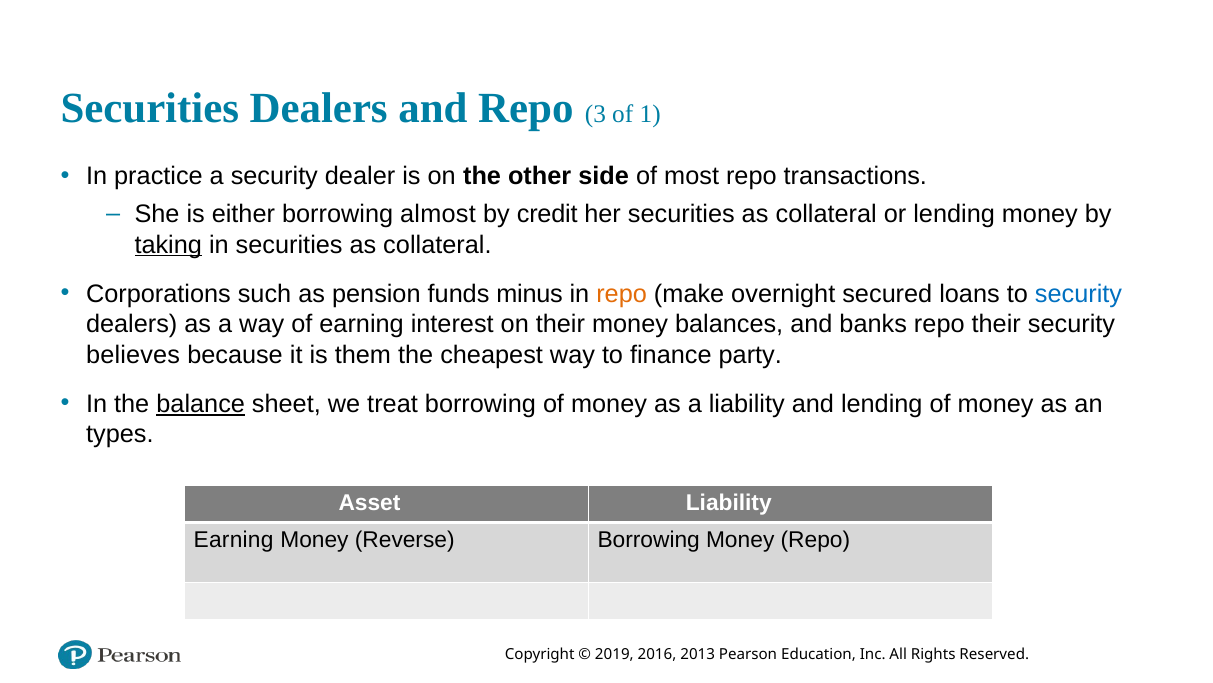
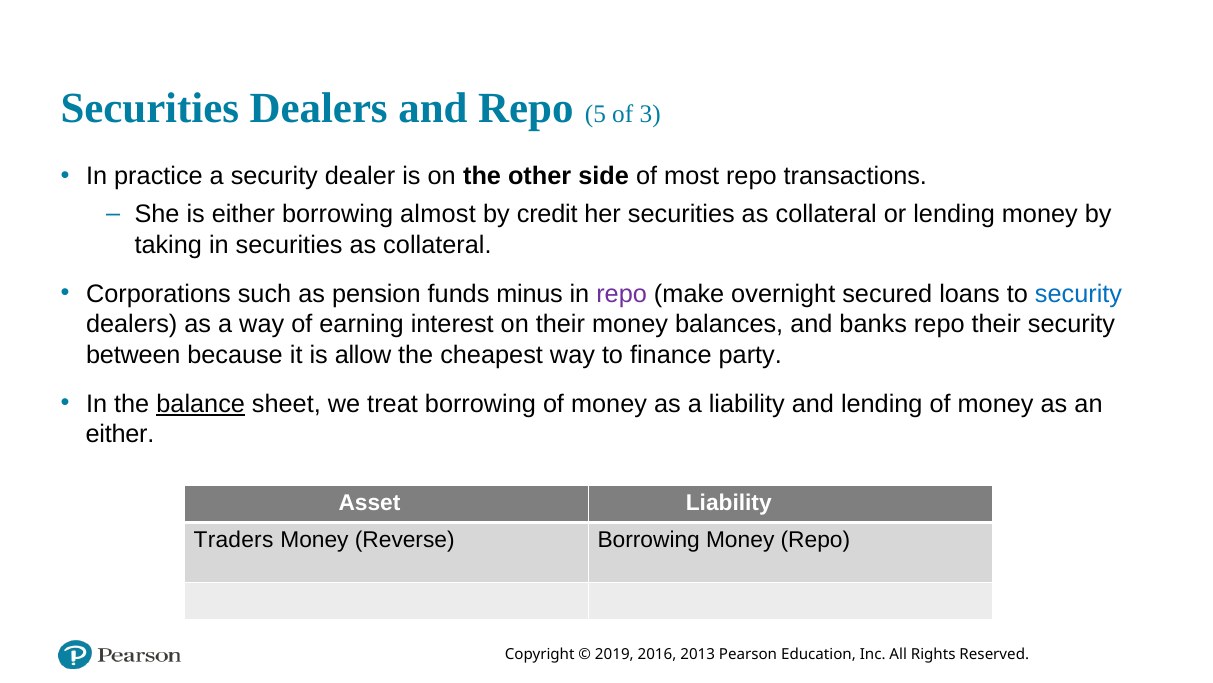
3: 3 -> 5 (595, 114)
1: 1 -> 3 (650, 114)
taking underline: present -> none (168, 244)
repo colour: orange -> purple (622, 294)
believes: believes -> between (133, 354)
them: them -> allow (363, 354)
types: types -> either (120, 434)
Earning: Earning -> Traders (234, 540)
